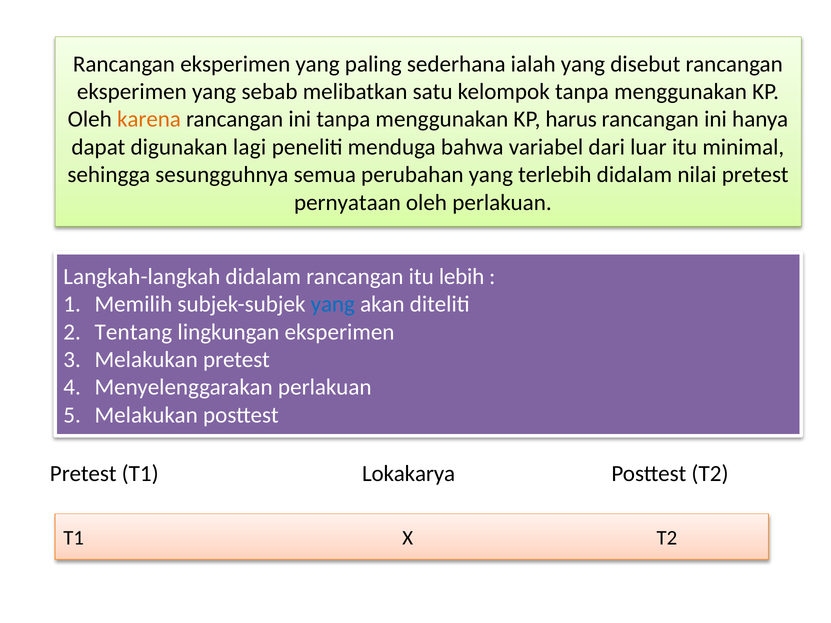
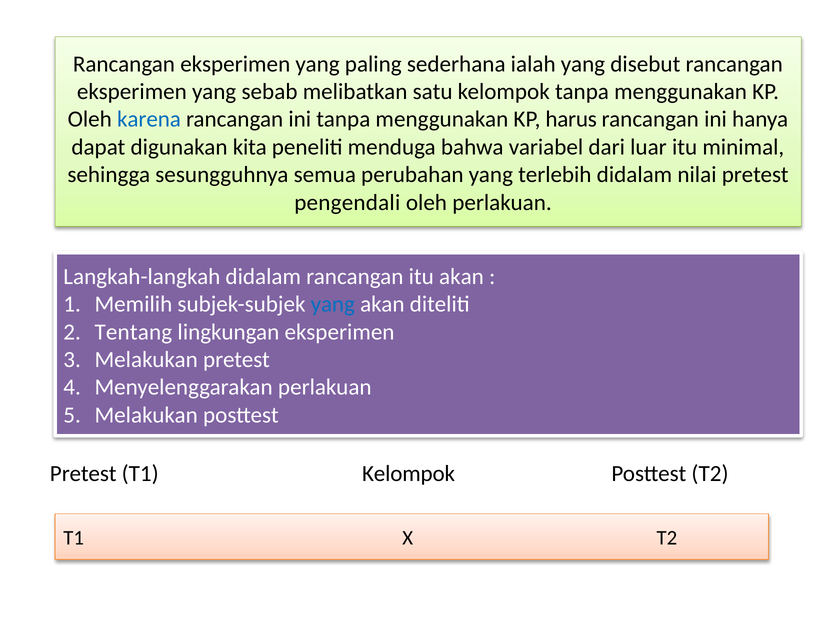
karena colour: orange -> blue (149, 119)
lagi: lagi -> kita (250, 147)
pernyataan: pernyataan -> pengendali (347, 203)
itu lebih: lebih -> akan (461, 277)
T1 Lokakarya: Lokakarya -> Kelompok (409, 474)
